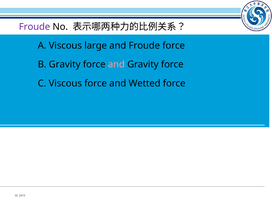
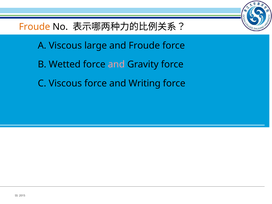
Froude colour: purple -> orange (35, 27)
B Gravity: Gravity -> Wetted (65, 64)
Wetted: Wetted -> Writing (145, 83)
